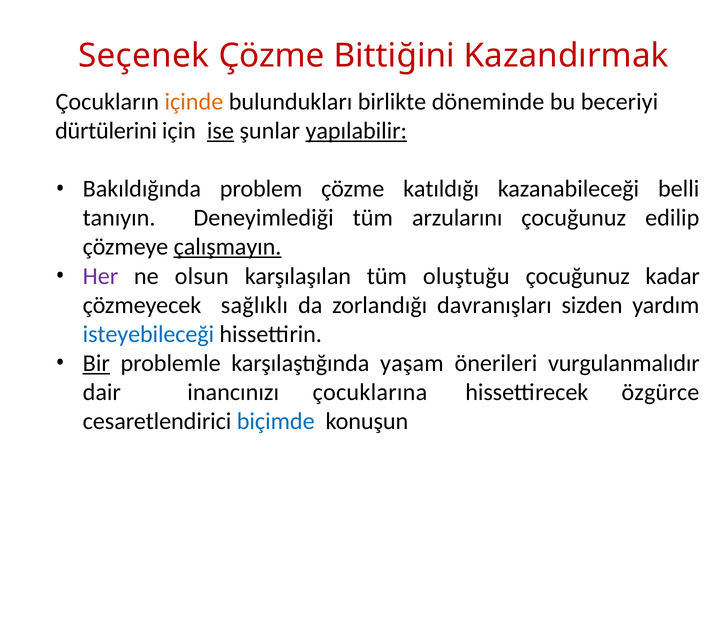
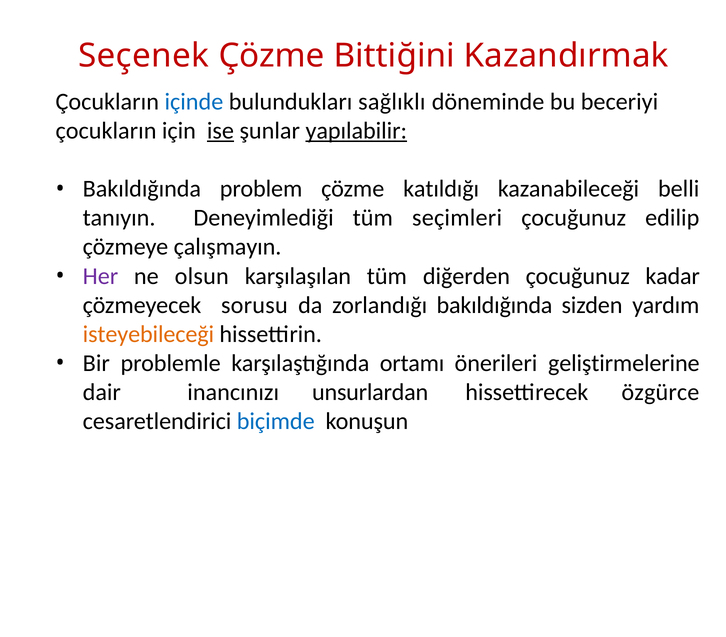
içinde colour: orange -> blue (194, 102)
birlikte: birlikte -> sağlıklı (392, 102)
dürtülerini: dürtülerini -> çocukların (106, 131)
arzularını: arzularını -> seçimleri (457, 218)
çalışmayın underline: present -> none (228, 247)
oluştuğu: oluştuğu -> diğerden (466, 276)
sağlıklı: sağlıklı -> sorusu (254, 305)
zorlandığı davranışları: davranışları -> bakıldığında (495, 305)
isteyebileceği colour: blue -> orange (148, 334)
Bir underline: present -> none (96, 363)
yaşam: yaşam -> ortamı (412, 363)
vurgulanmalıdır: vurgulanmalıdır -> geliştirmelerine (624, 363)
çocuklarına: çocuklarına -> unsurlardan (370, 392)
